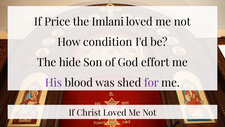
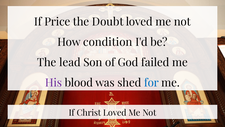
Imlani: Imlani -> Doubt (108, 22)
hide: hide -> lead (70, 62)
effort: effort -> failed (155, 62)
for colour: purple -> blue (151, 83)
